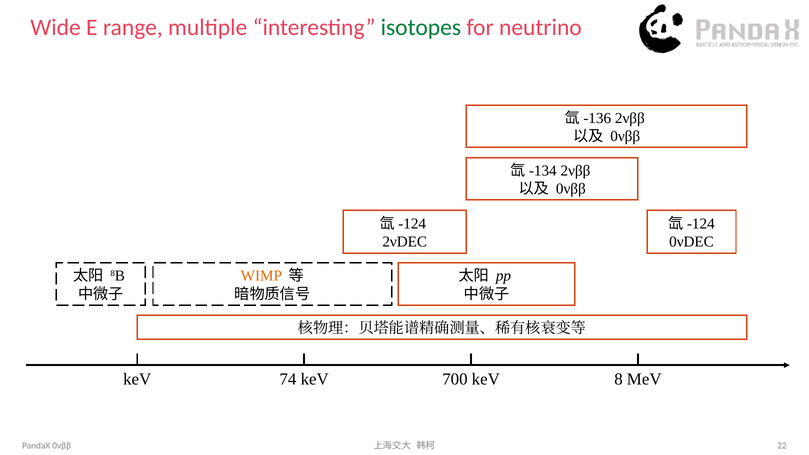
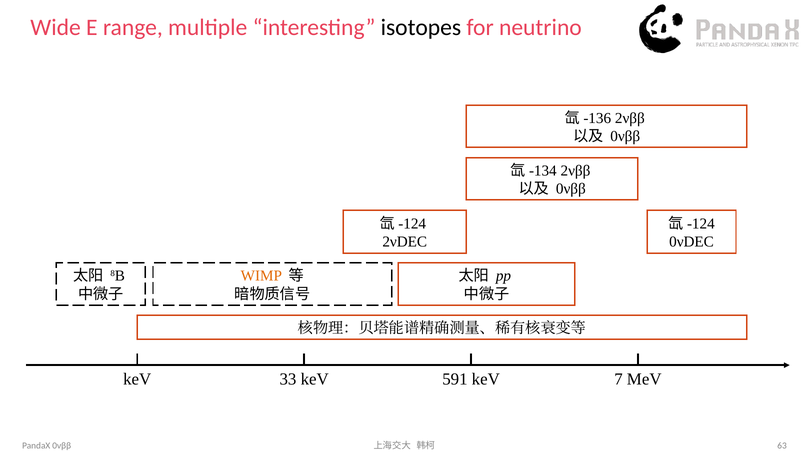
isotopes colour: green -> black (421, 28)
74: 74 -> 33 (288, 379)
700: 700 -> 591 (455, 379)
8: 8 -> 7 (619, 379)
22: 22 -> 63 (782, 446)
